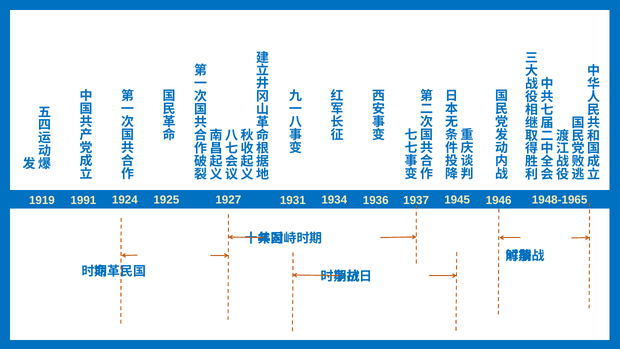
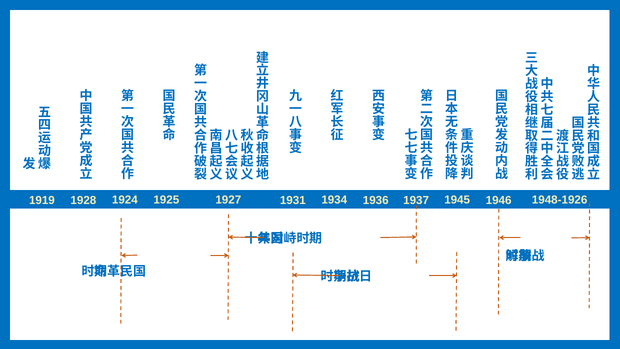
1948-1965: 1948-1965 -> 1948-1926 (560, 200)
1991: 1991 -> 1928 (83, 200)
